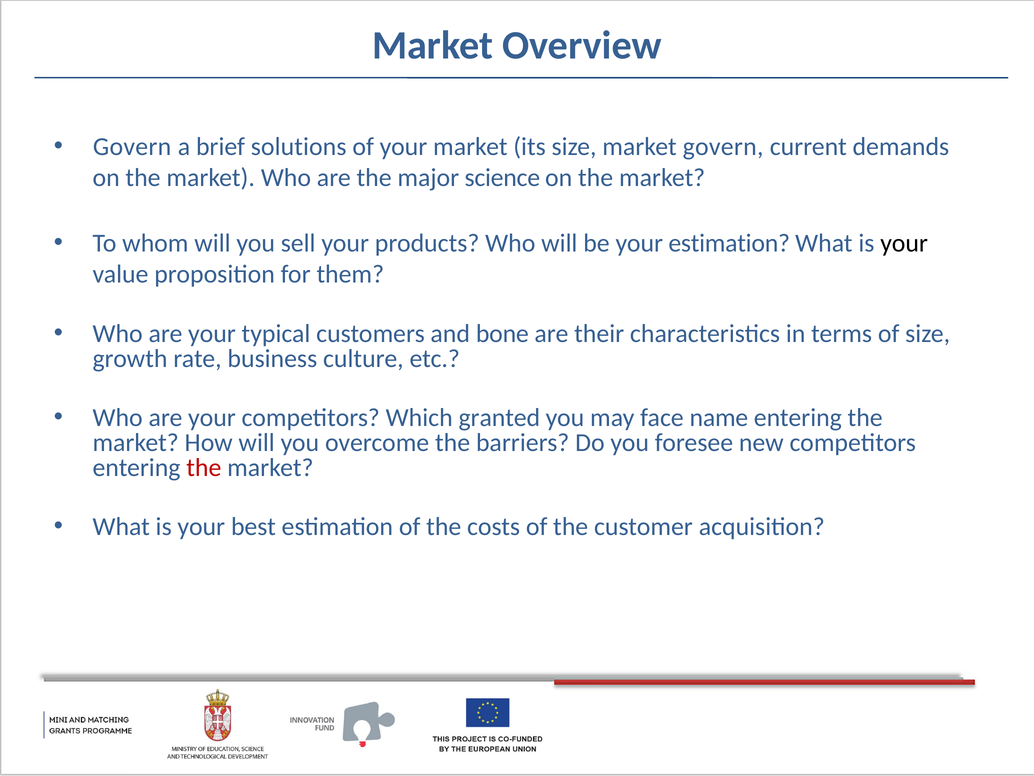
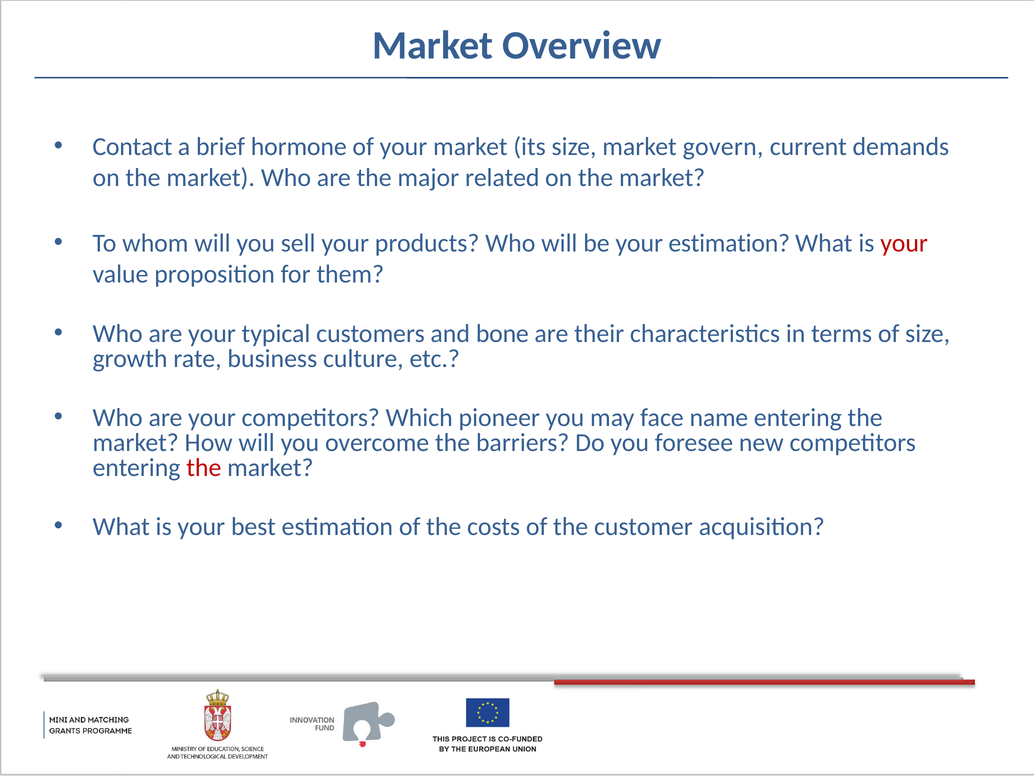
Govern: Govern -> Contact (132, 147)
solutions: solutions -> hormone (299, 147)
science: science -> related (502, 178)
your colour: black -> red (904, 243)
granted: granted -> pioneer (499, 418)
